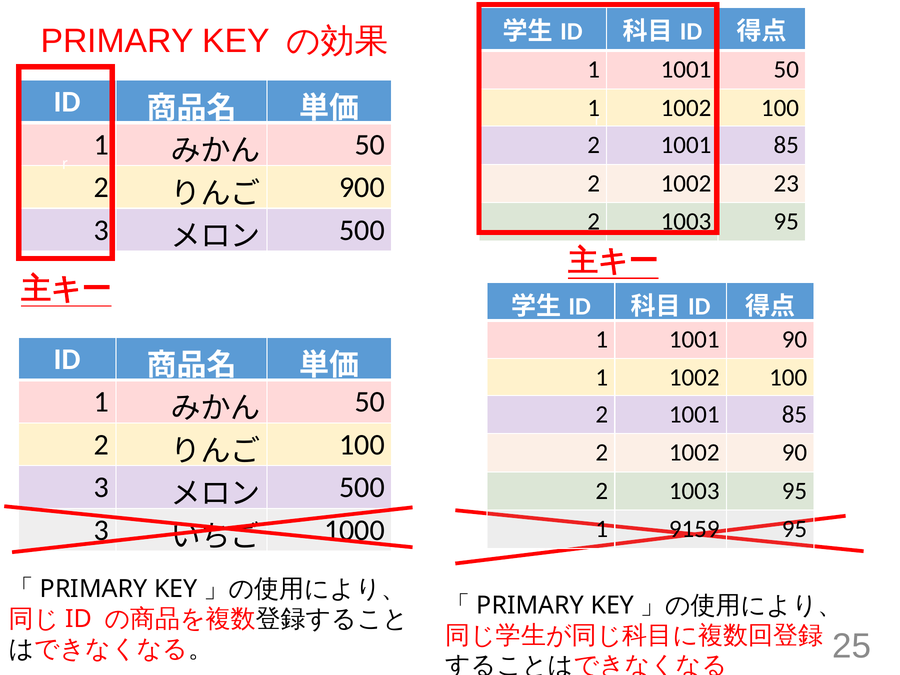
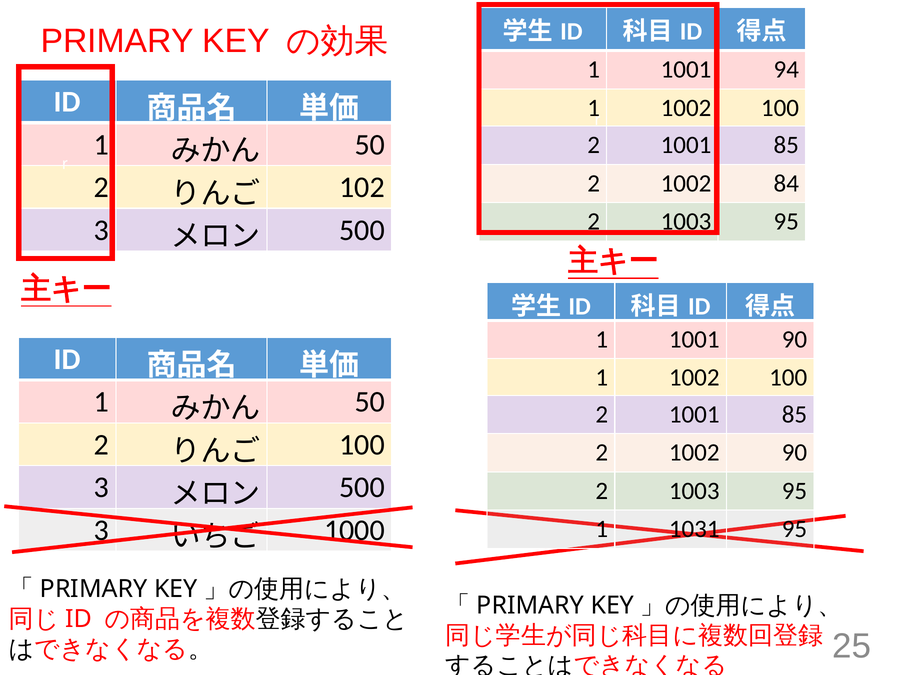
1001 50: 50 -> 94 (786, 70)
23: 23 -> 84 (786, 183)
900: 900 -> 102 (362, 187)
9159: 9159 -> 1031 (694, 529)
